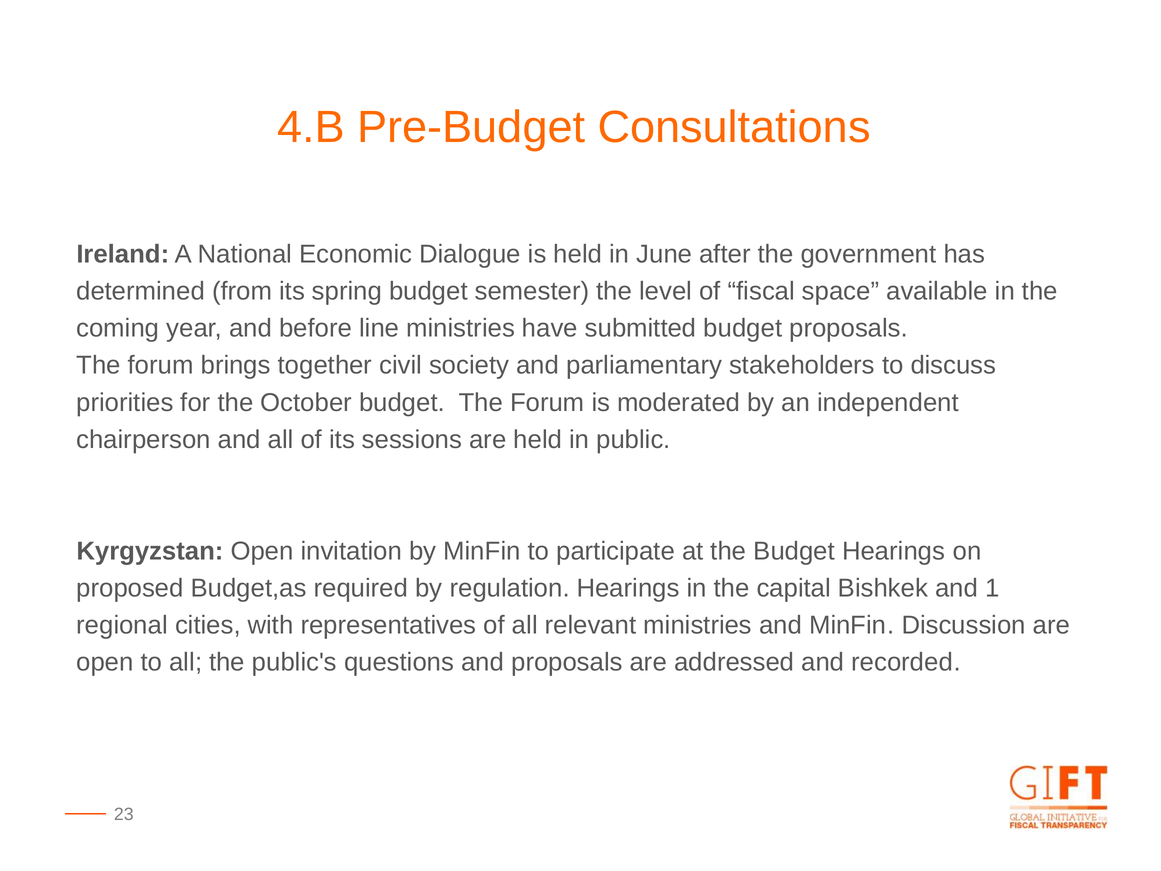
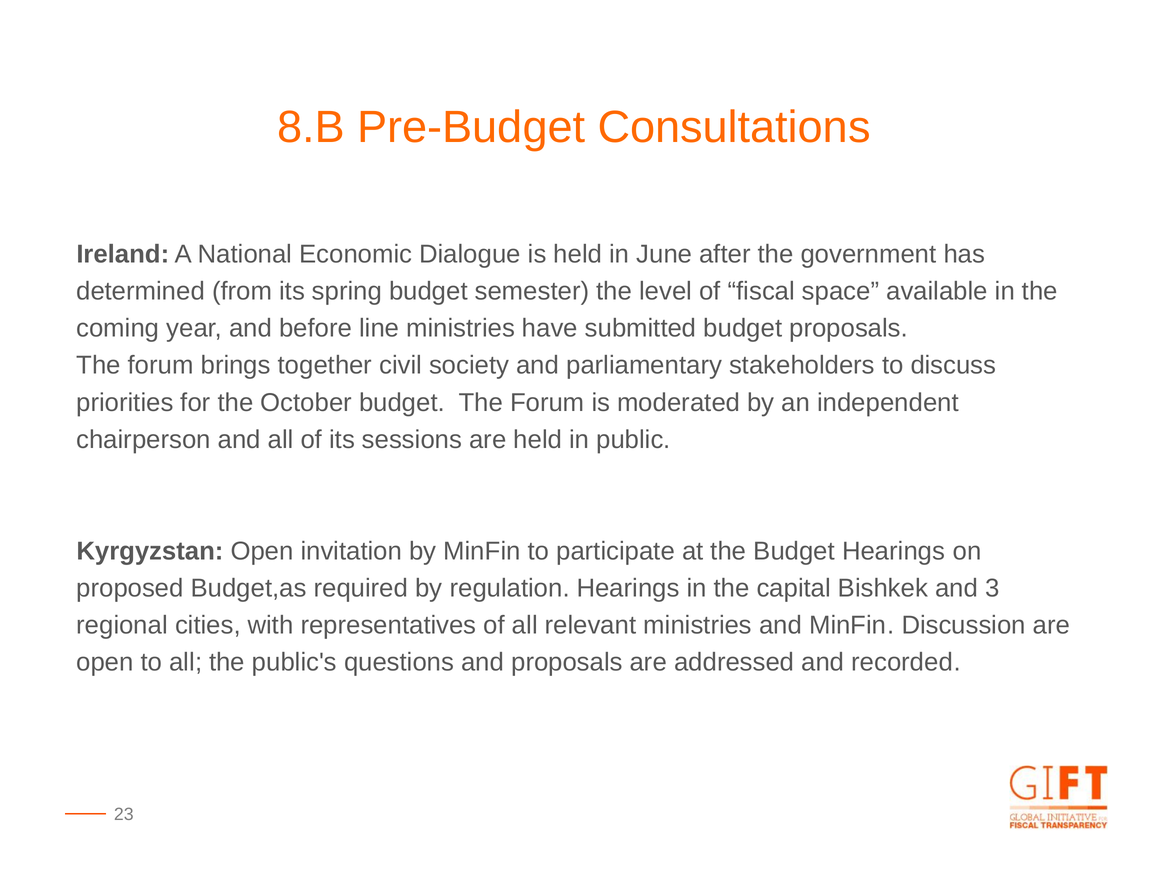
4.B: 4.B -> 8.B (311, 128)
1: 1 -> 3 (992, 588)
